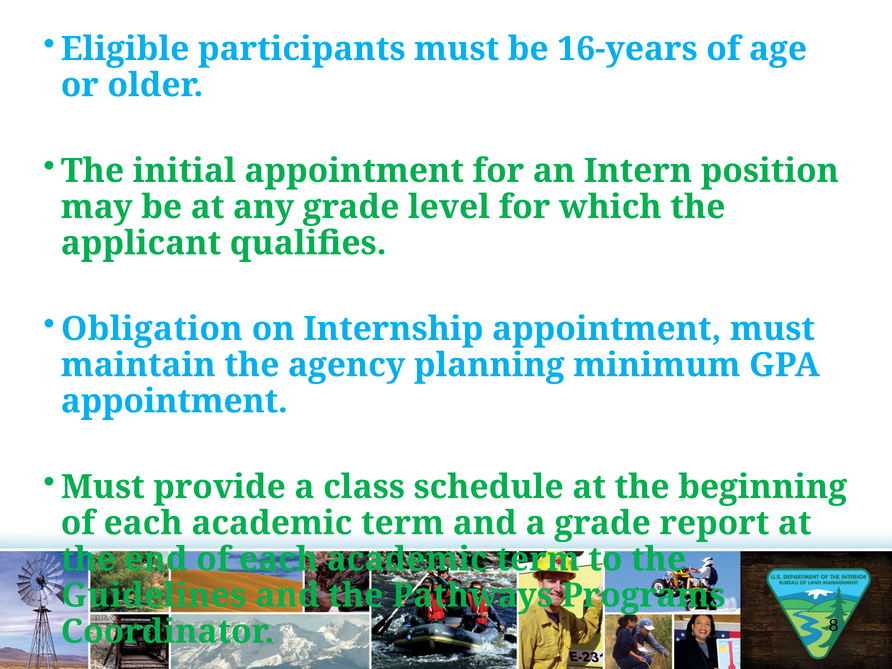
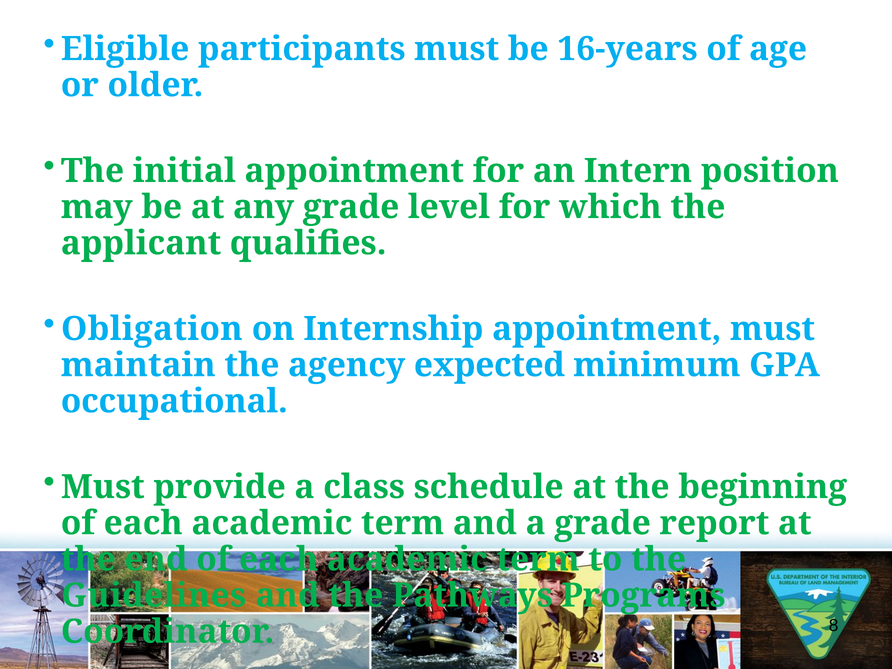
planning: planning -> expected (489, 365)
appointment: appointment -> occupational (174, 401)
